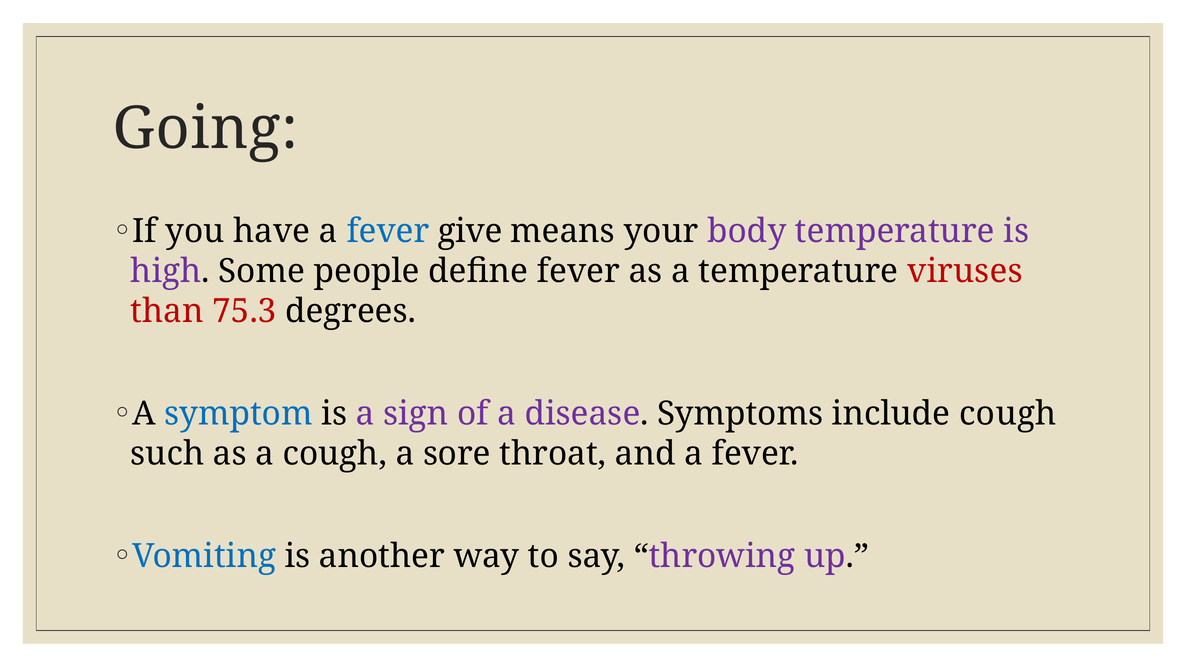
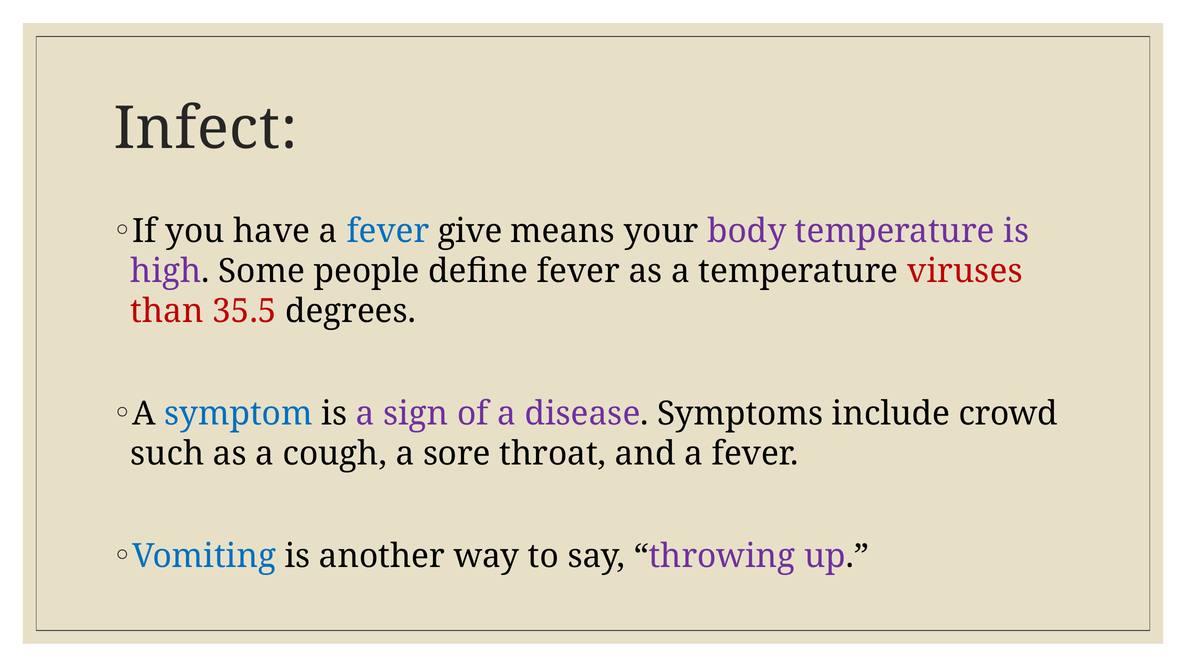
Going: Going -> Infect (206, 129)
75.3: 75.3 -> 35.5 (244, 312)
include cough: cough -> crowd (1008, 414)
